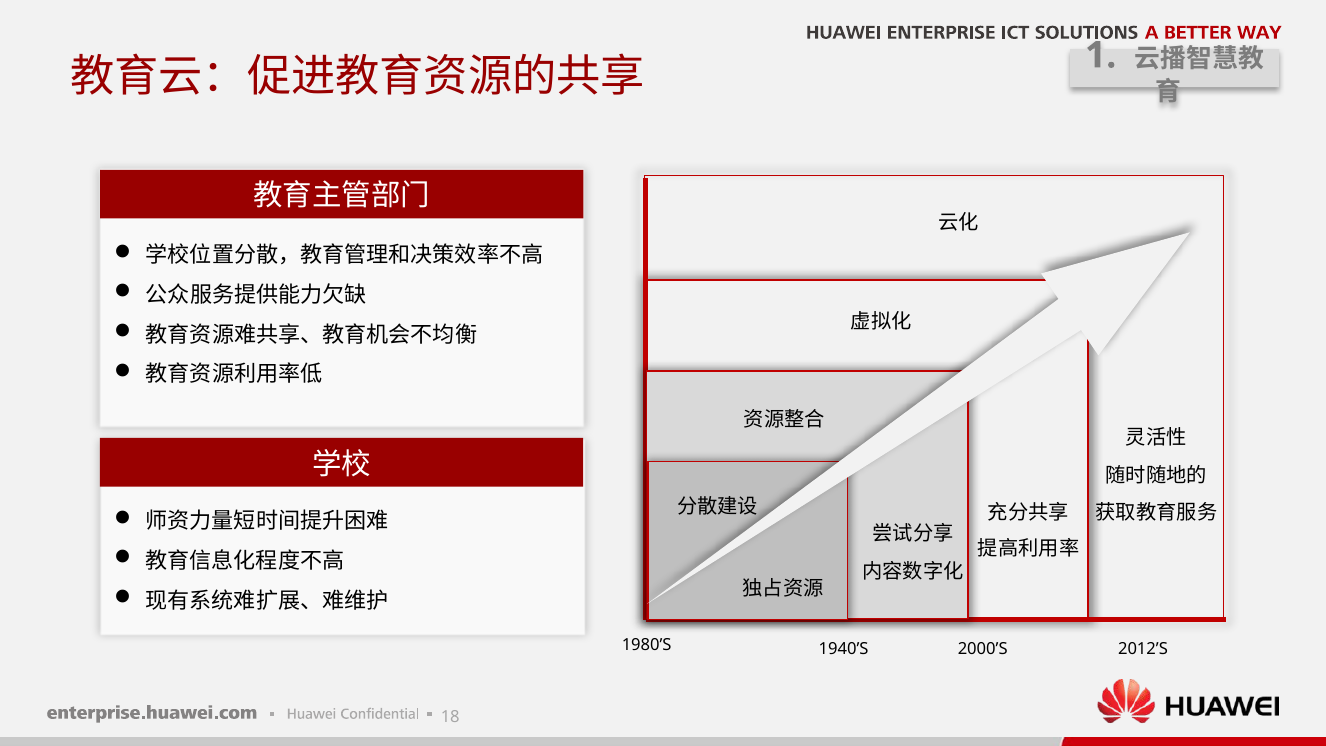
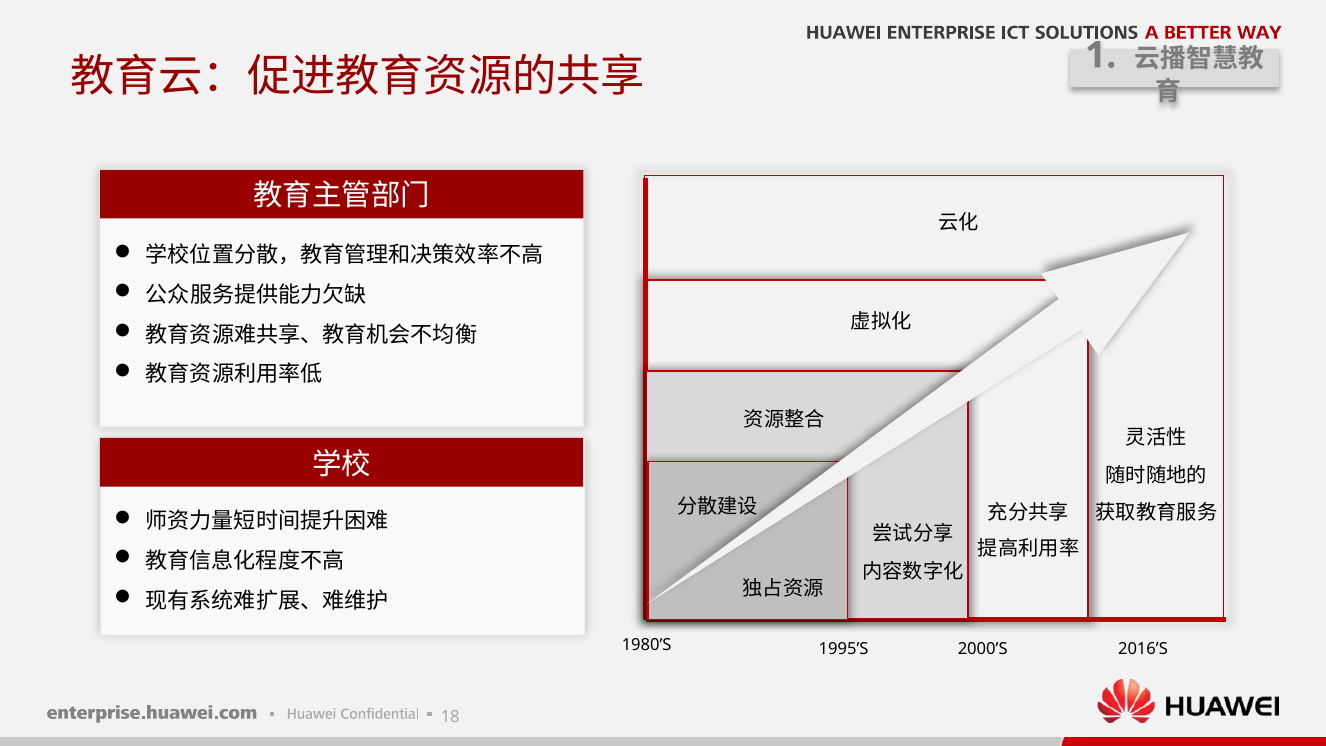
2012’S: 2012’S -> 2016’S (1143, 649)
1940’S: 1940’S -> 1995’S (844, 649)
